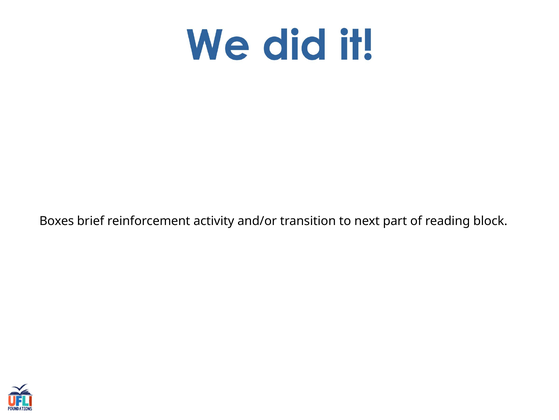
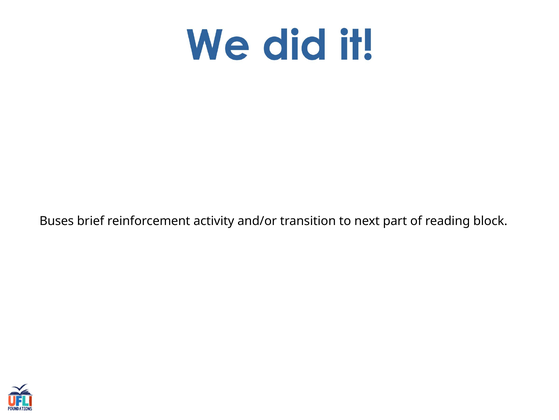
Boxes: Boxes -> Buses (57, 221)
